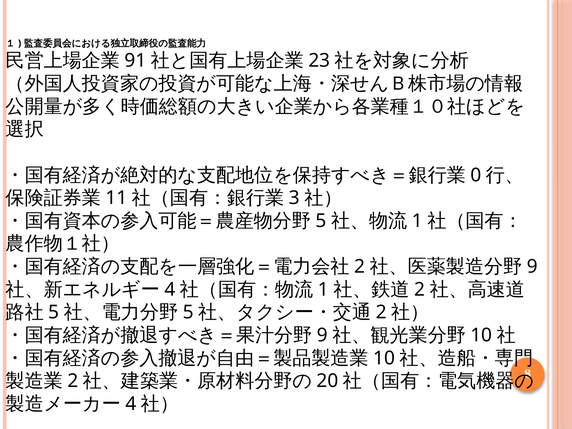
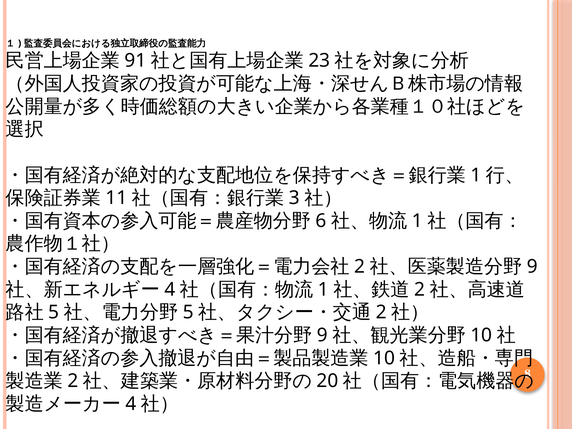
0: 0 -> 1 (476, 175)
5: 5 -> 6 (321, 221)
